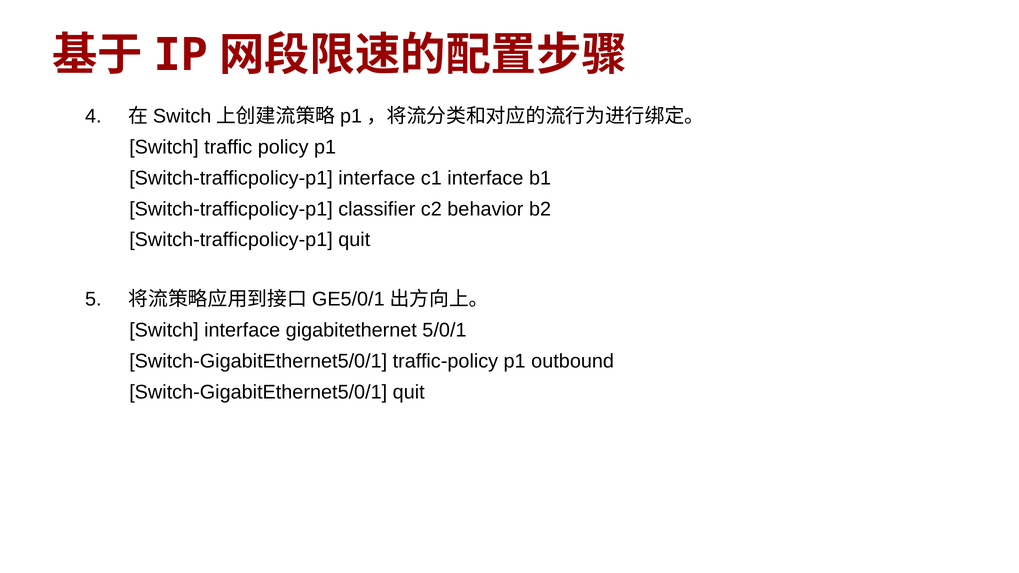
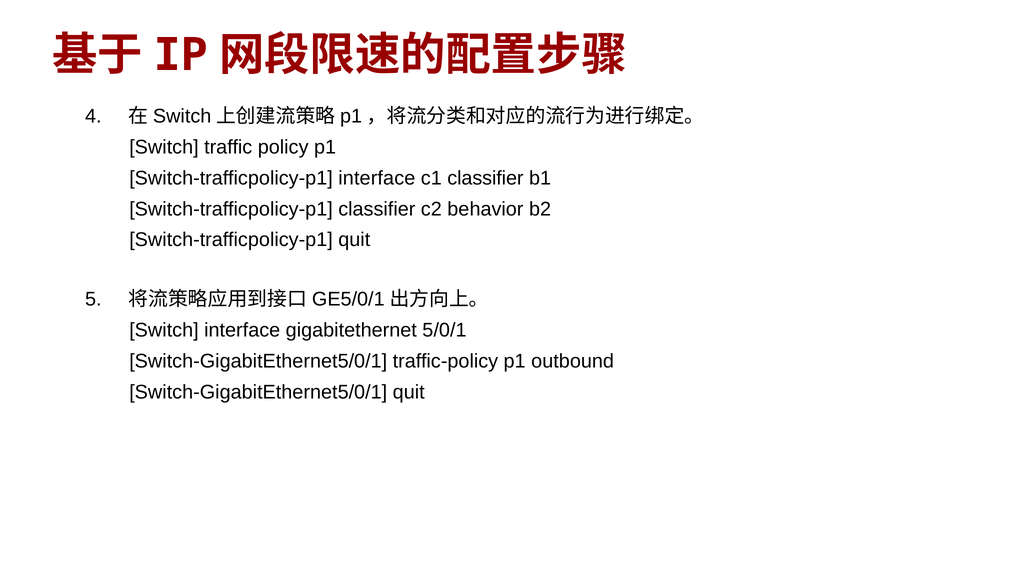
c1 interface: interface -> classifier (485, 178)
